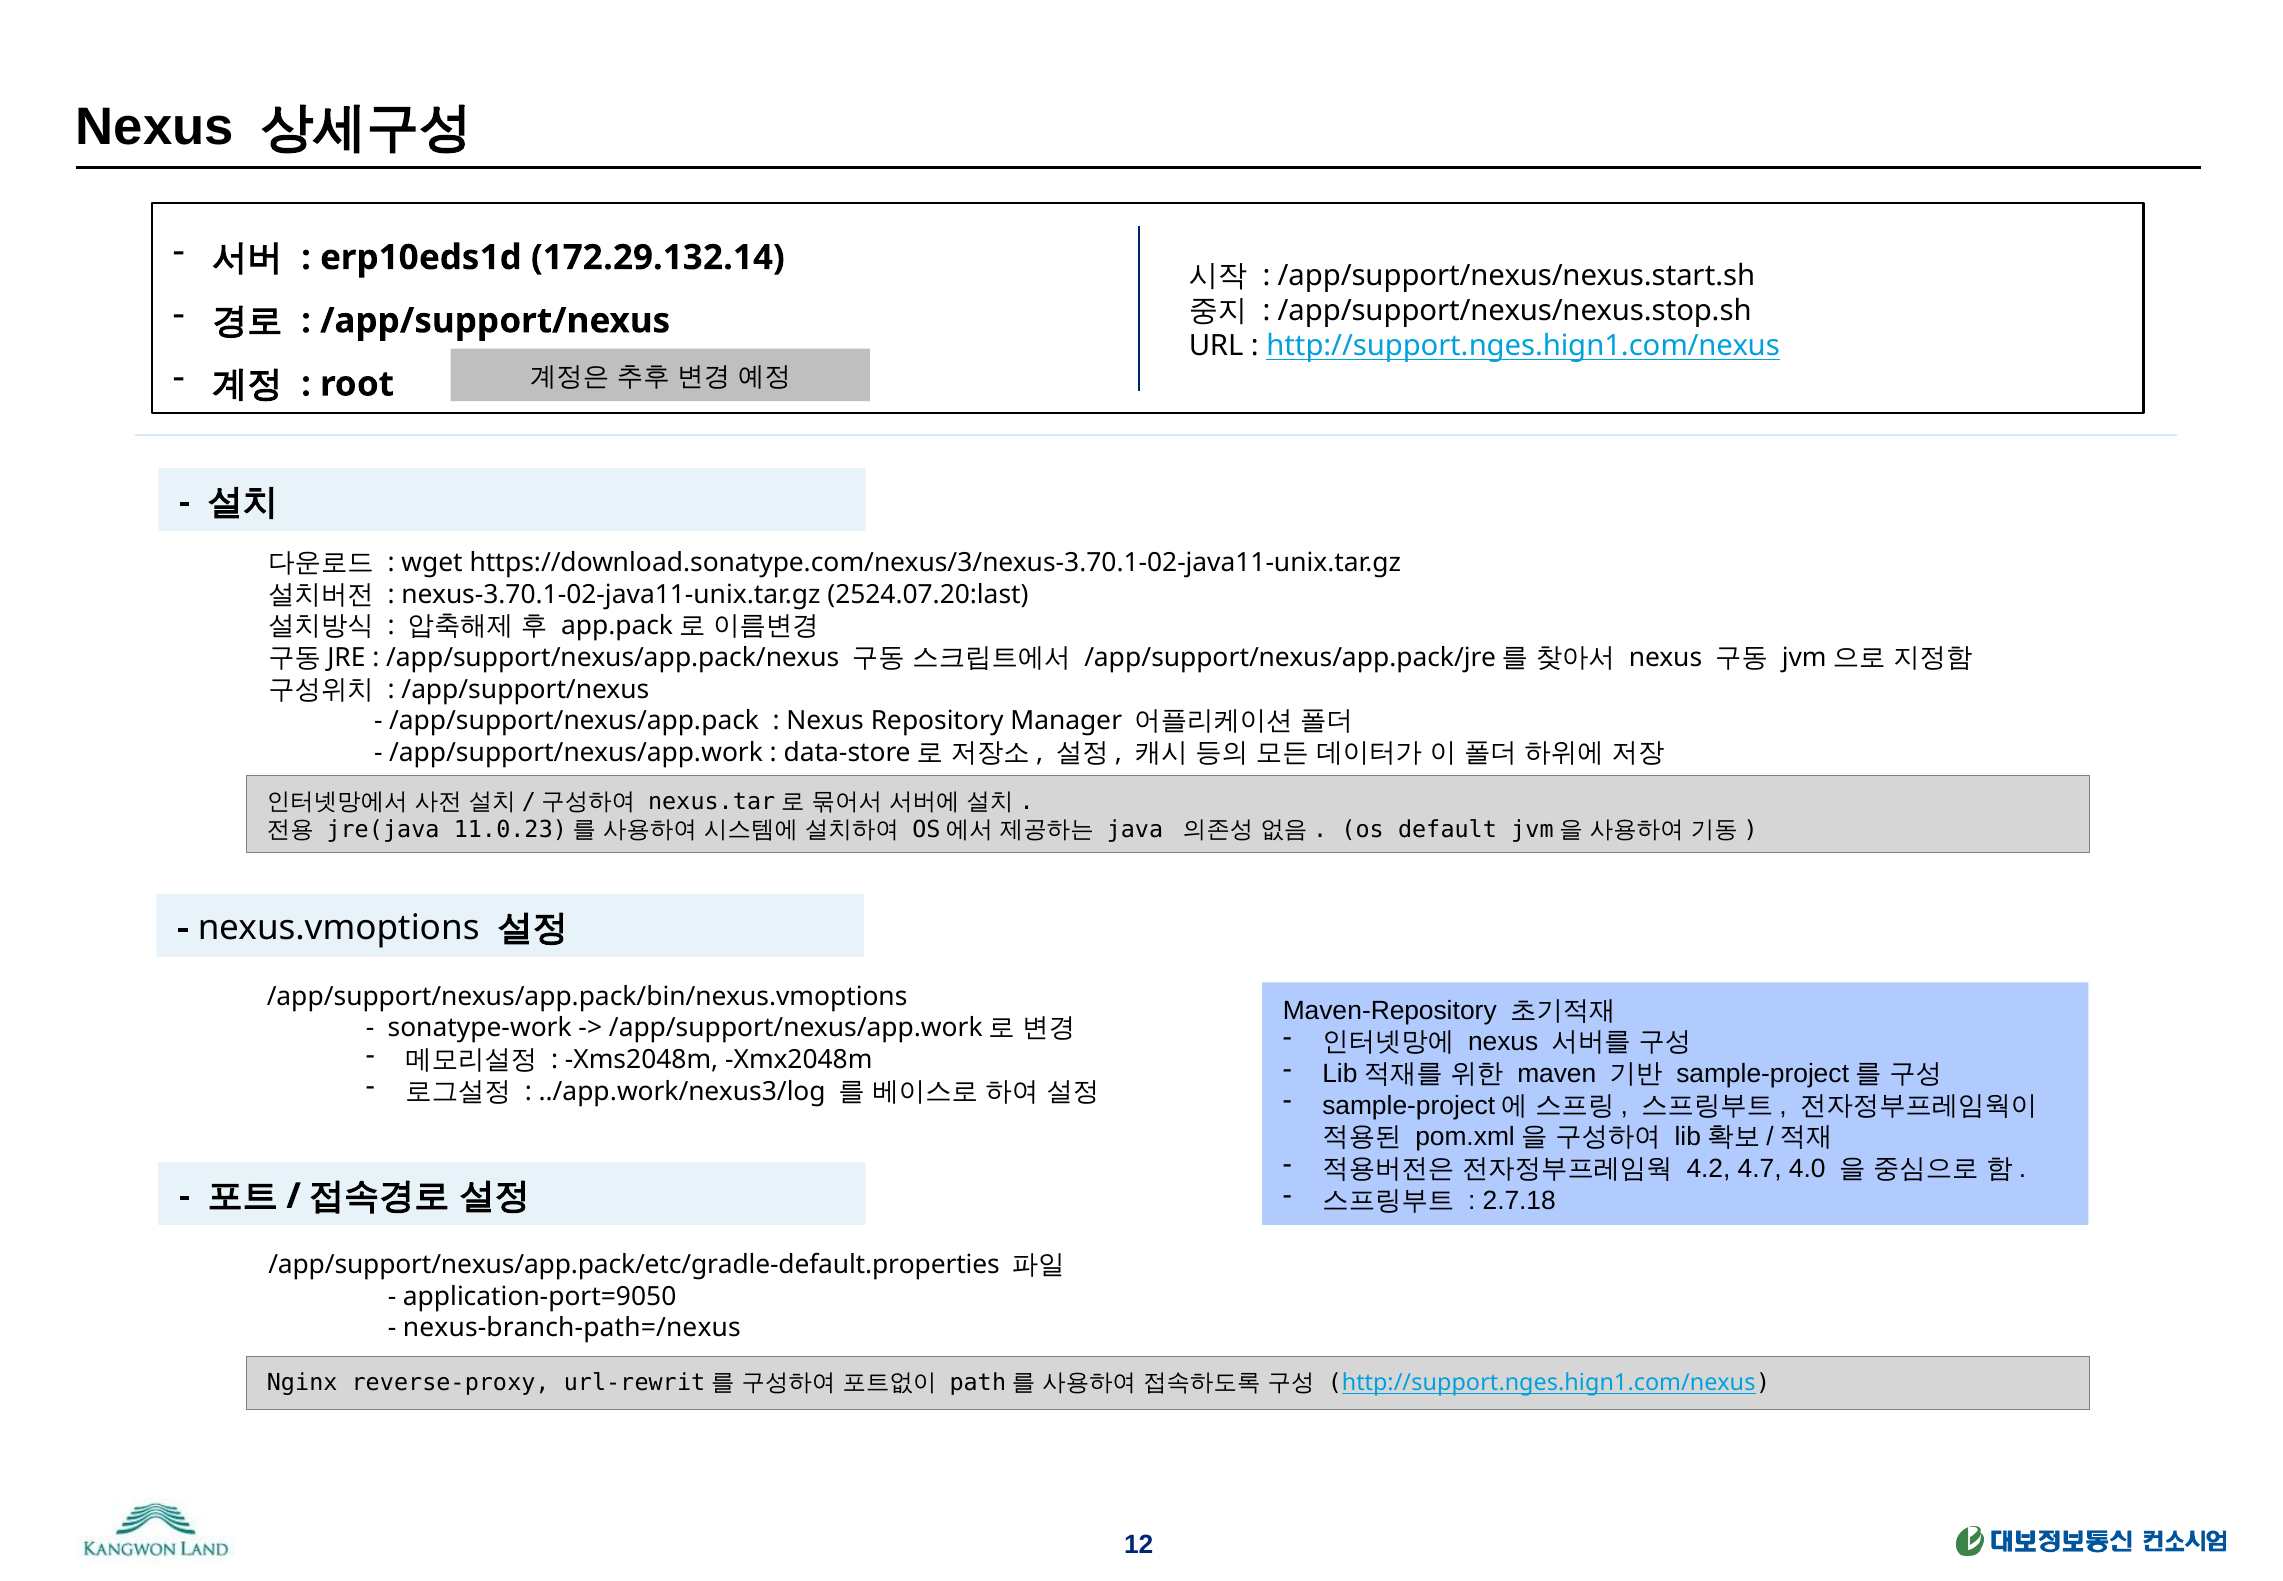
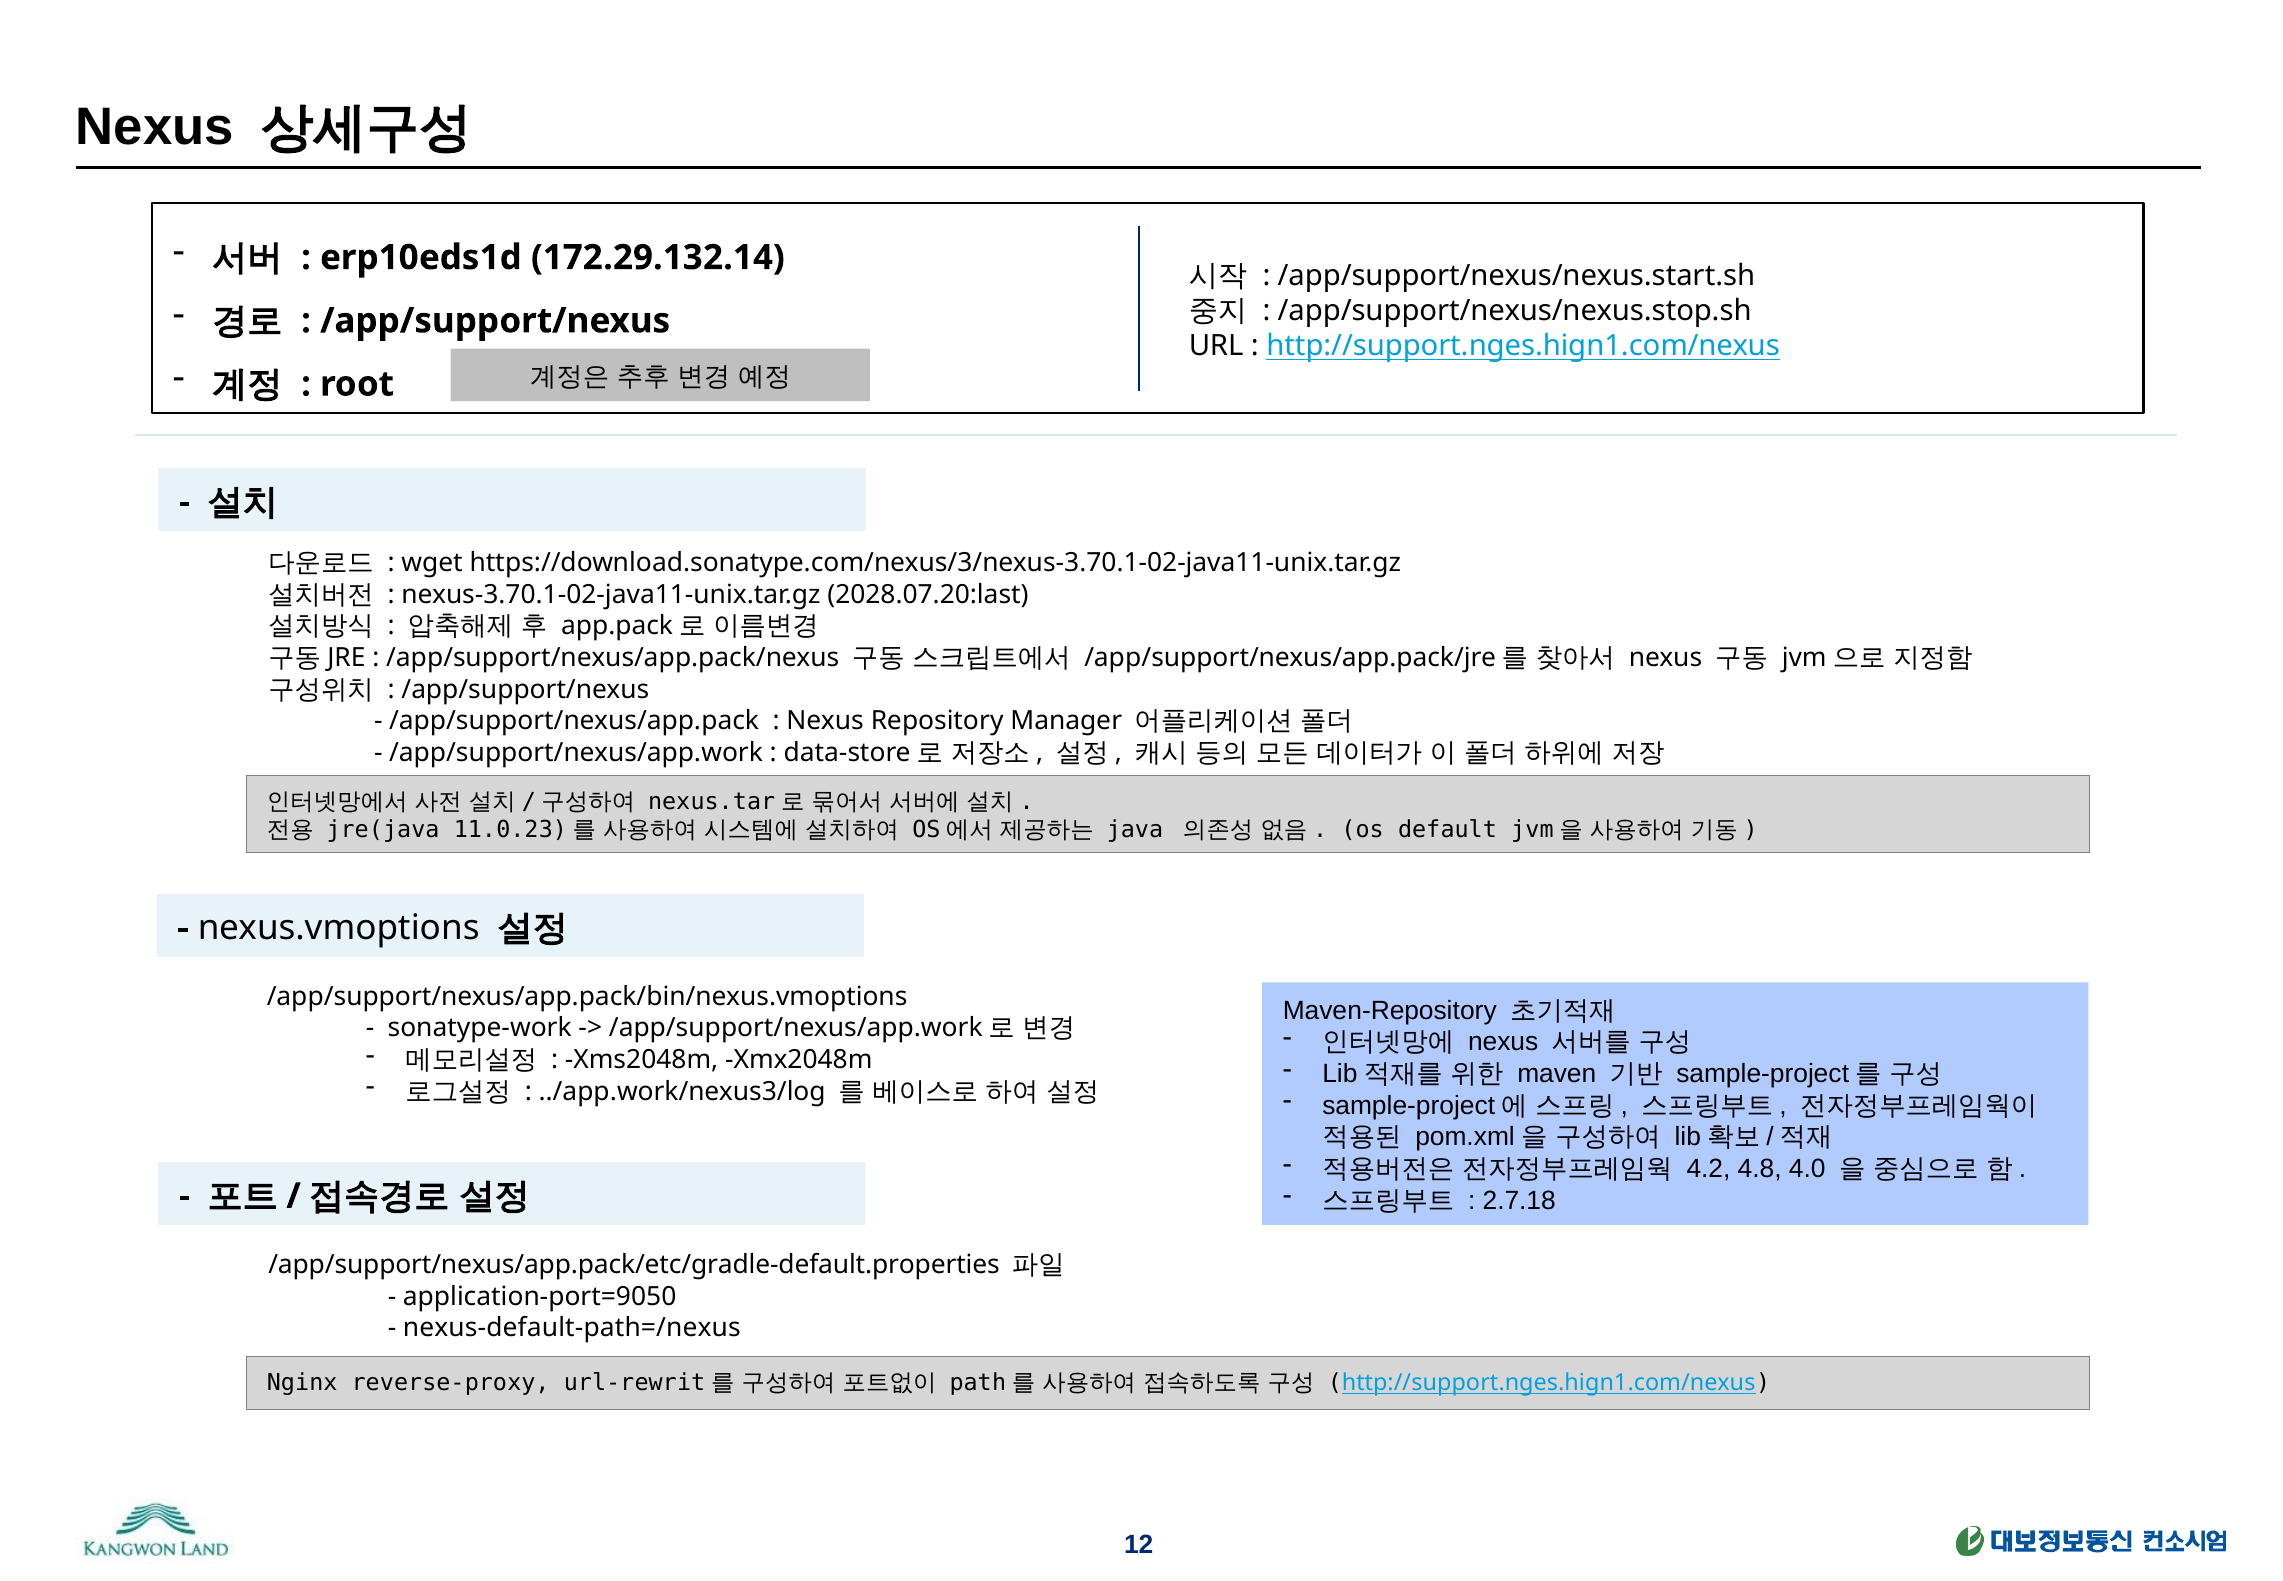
2524.07.20:last: 2524.07.20:last -> 2028.07.20:last (928, 594)
4.7: 4.7 -> 4.8 (1760, 1169)
nexus-branch-path=/nexus: nexus-branch-path=/nexus -> nexus-default-path=/nexus (572, 1328)
